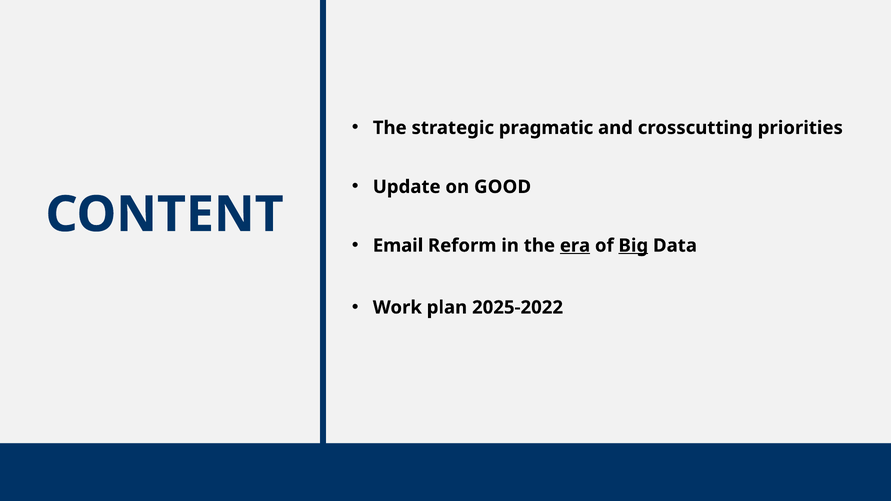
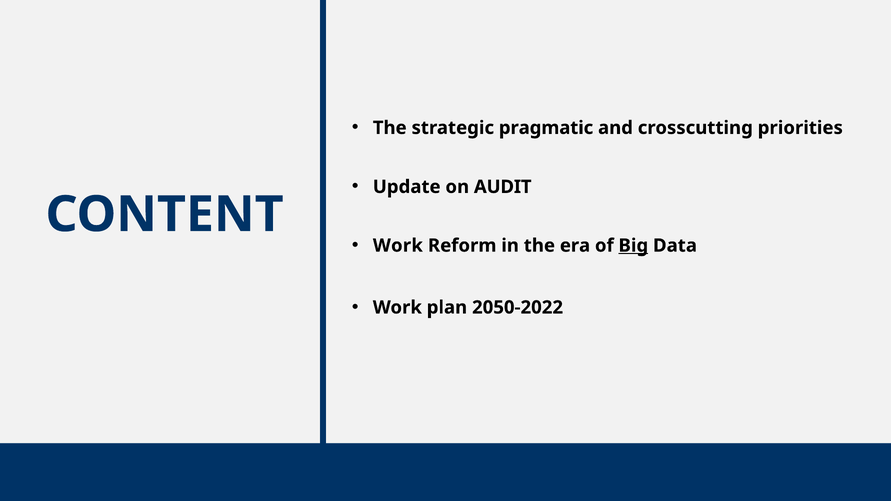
GOOD: GOOD -> AUDIT (503, 187)
Email: Email -> Work (398, 246)
era underline: present -> none (575, 246)
2025-2022: 2025-2022 -> 2050-2022 (518, 308)
